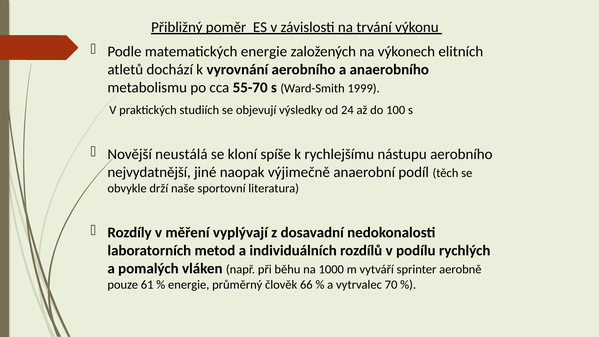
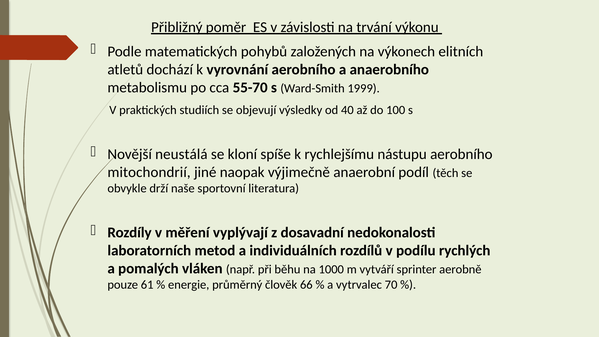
matematických energie: energie -> pohybů (264, 51)
24: 24 -> 40 (347, 110)
nejvydatnější: nejvydatnější -> mitochondrií (149, 172)
